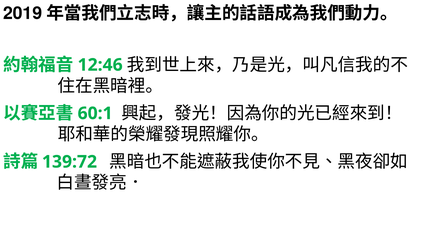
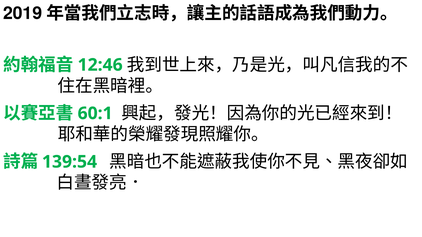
139:72: 139:72 -> 139:54 (69, 162)
